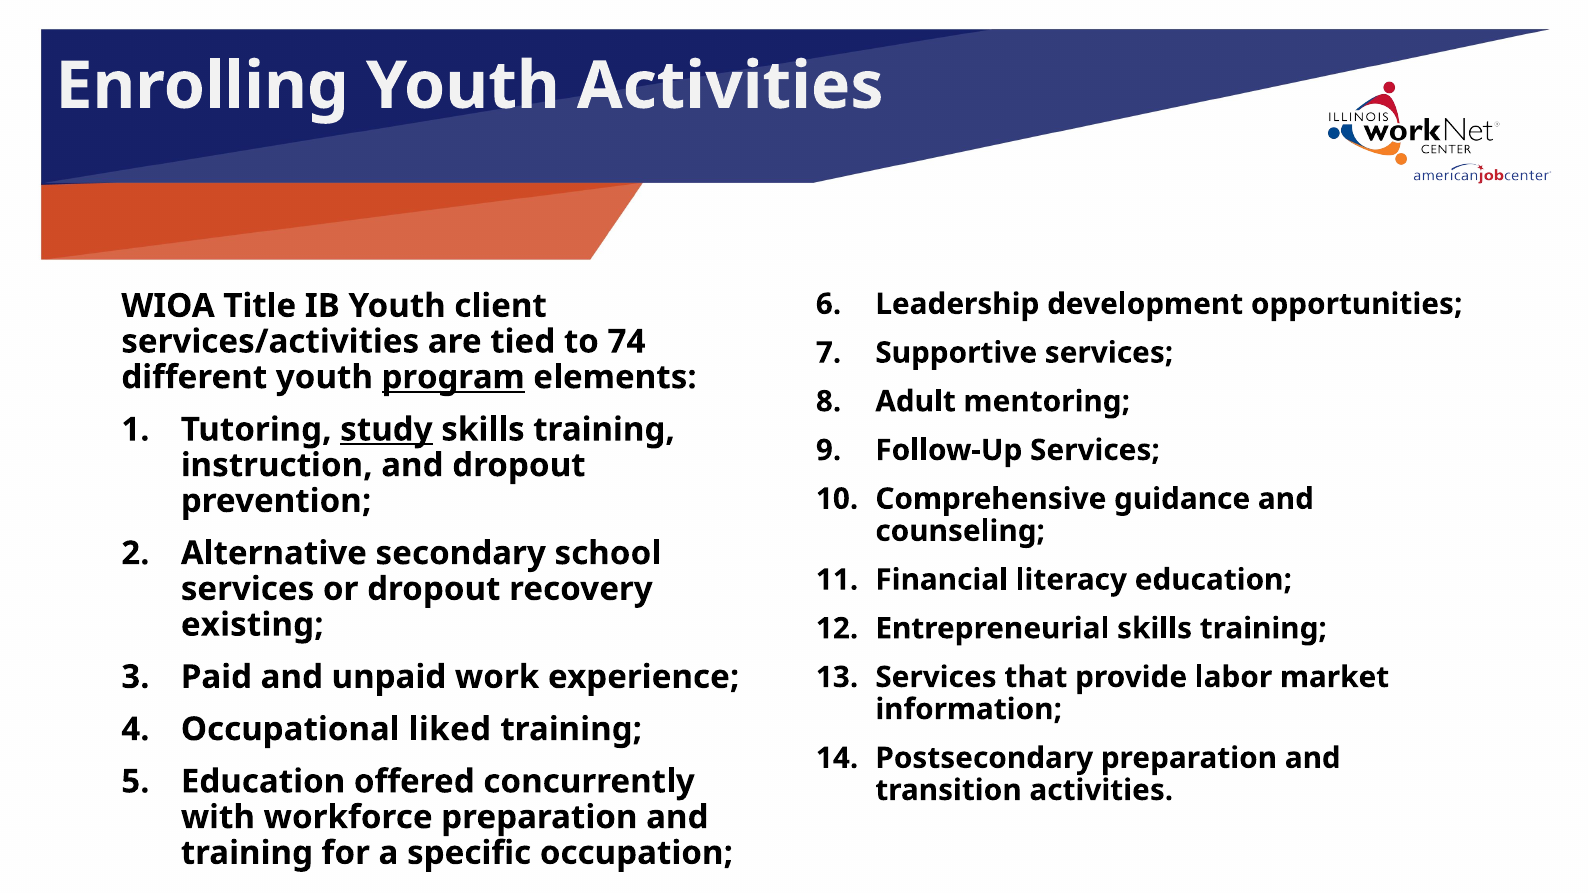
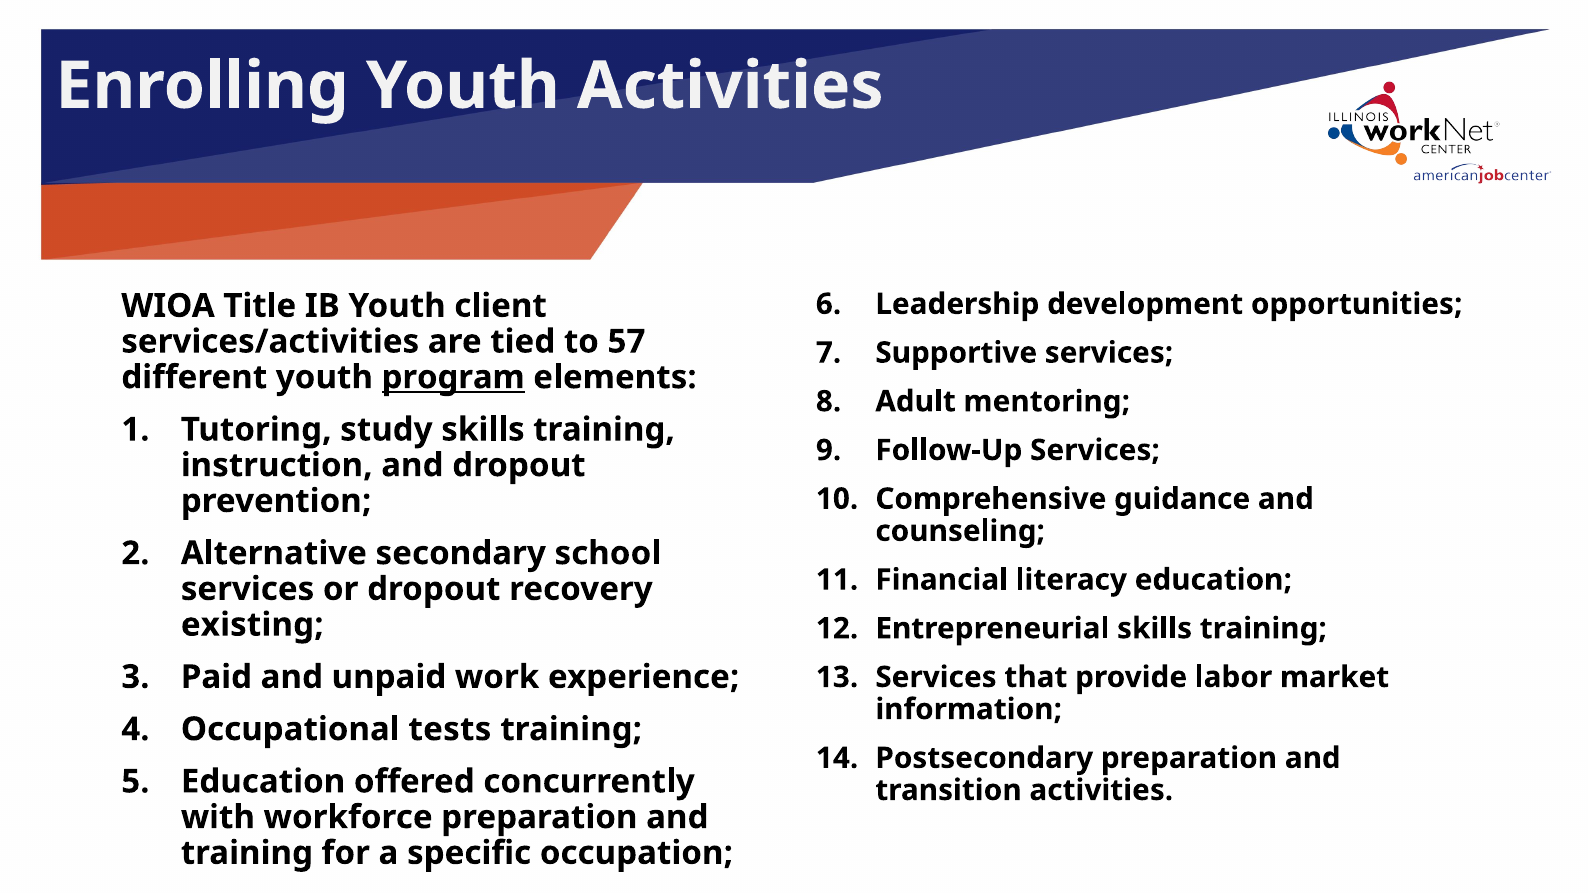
74: 74 -> 57 (627, 342)
study underline: present -> none (386, 430)
liked: liked -> tests (450, 729)
